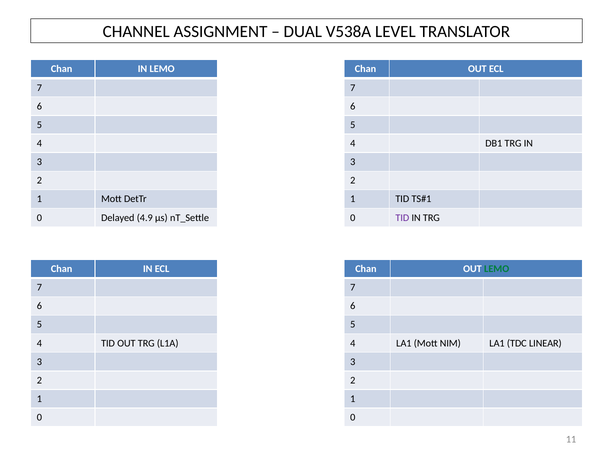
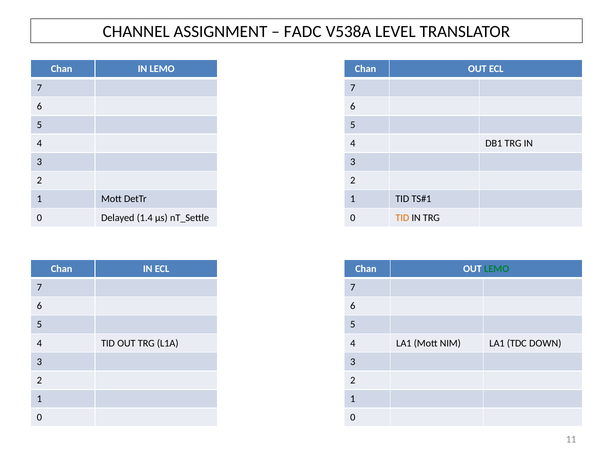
DUAL: DUAL -> FADC (303, 32)
4.9: 4.9 -> 1.4 (145, 218)
TID colour: purple -> orange (402, 218)
LINEAR: LINEAR -> DOWN (545, 343)
